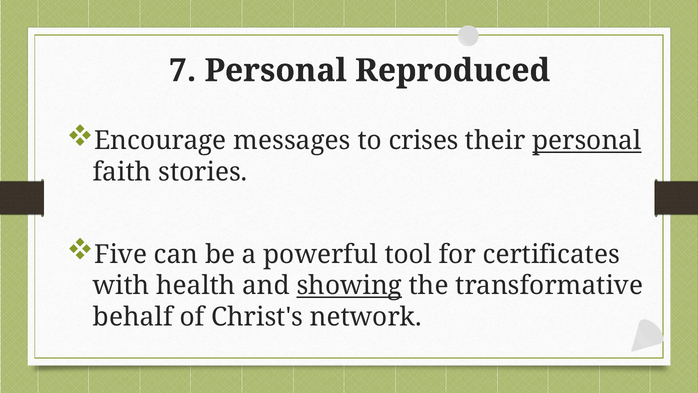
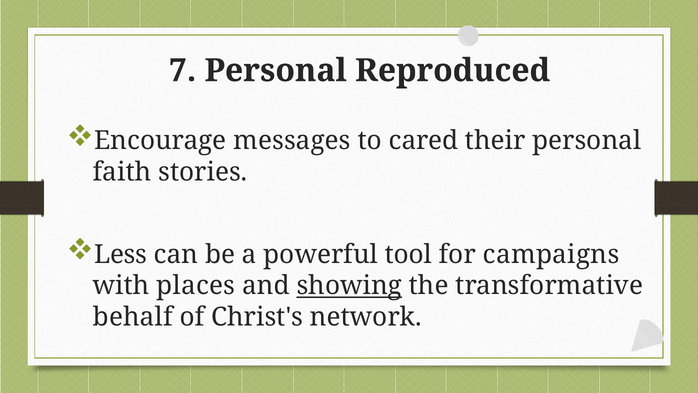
crises: crises -> cared (424, 141)
personal underline: present -> none (587, 141)
Five: Five -> Less (121, 254)
certificates: certificates -> campaigns (551, 254)
health: health -> places (196, 286)
